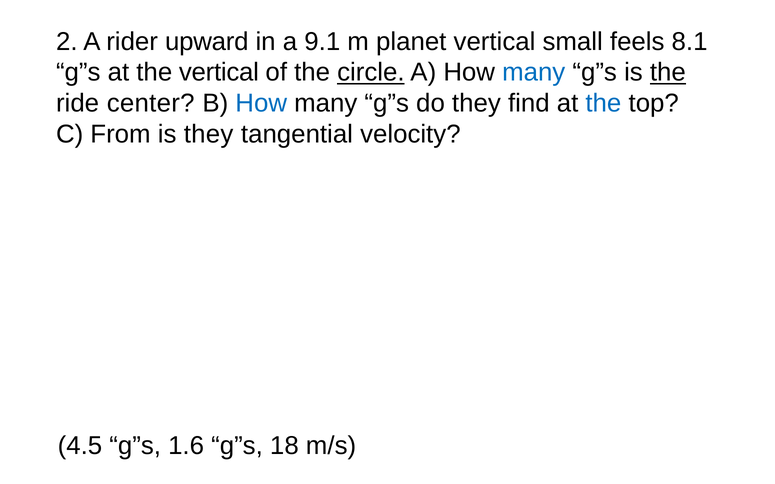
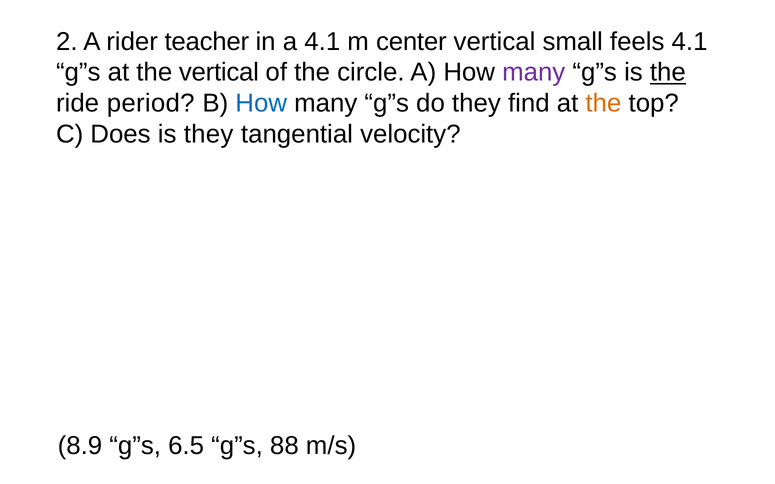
upward: upward -> teacher (207, 42)
a 9.1: 9.1 -> 4.1 (322, 42)
planet: planet -> center (411, 42)
feels 8.1: 8.1 -> 4.1 (690, 42)
circle underline: present -> none (371, 73)
many colour: blue -> purple (534, 73)
center: center -> period (151, 104)
the colour: blue -> orange (603, 104)
From: From -> Does (120, 135)
4.5: 4.5 -> 8.9 (80, 446)
1.6: 1.6 -> 6.5 (186, 446)
18: 18 -> 88 (284, 446)
